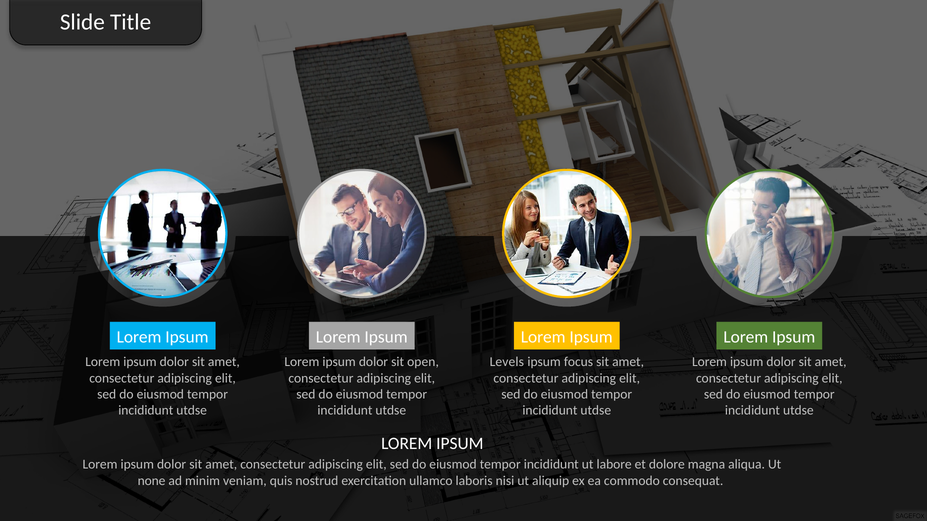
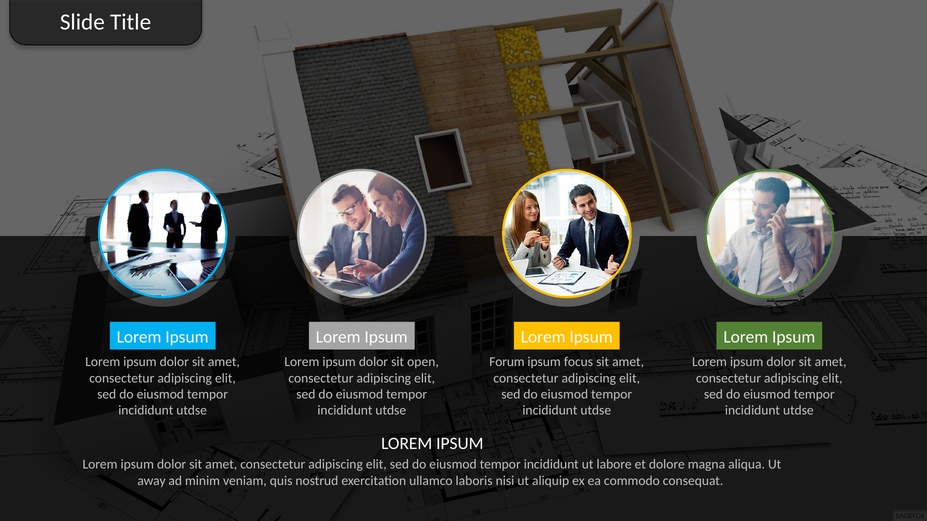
Levels: Levels -> Forum (507, 362)
none: none -> away (152, 481)
